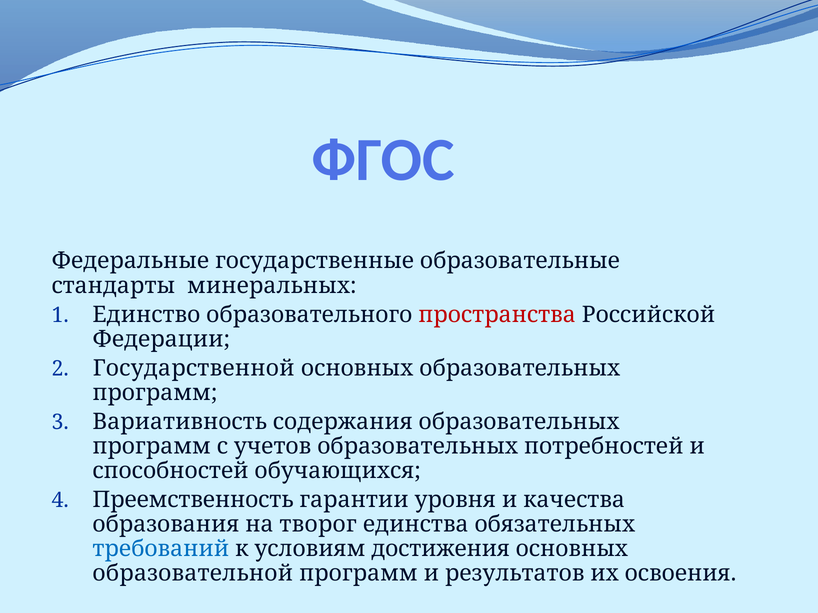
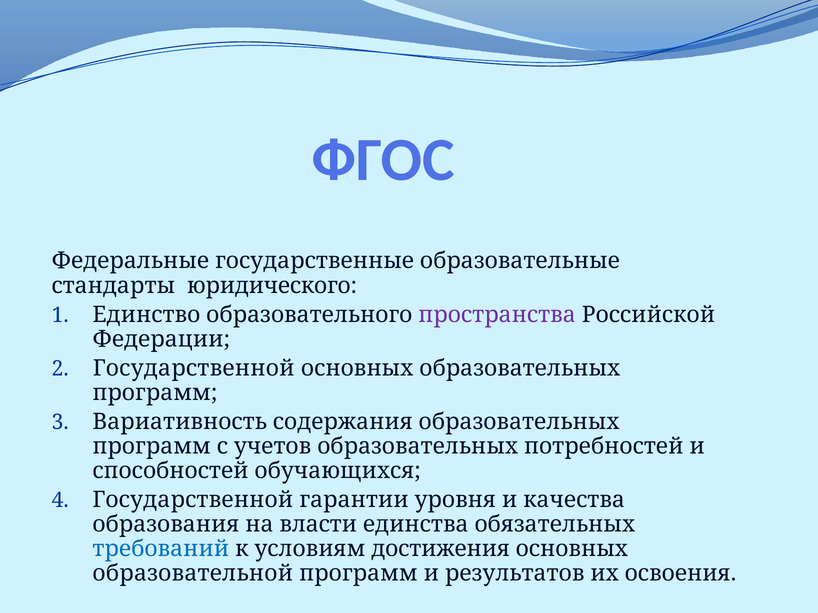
минеральных: минеральных -> юридического (272, 286)
пространства colour: red -> purple (497, 315)
Преемственность: Преемственность -> Государственной (193, 500)
творог: творог -> власти (318, 525)
